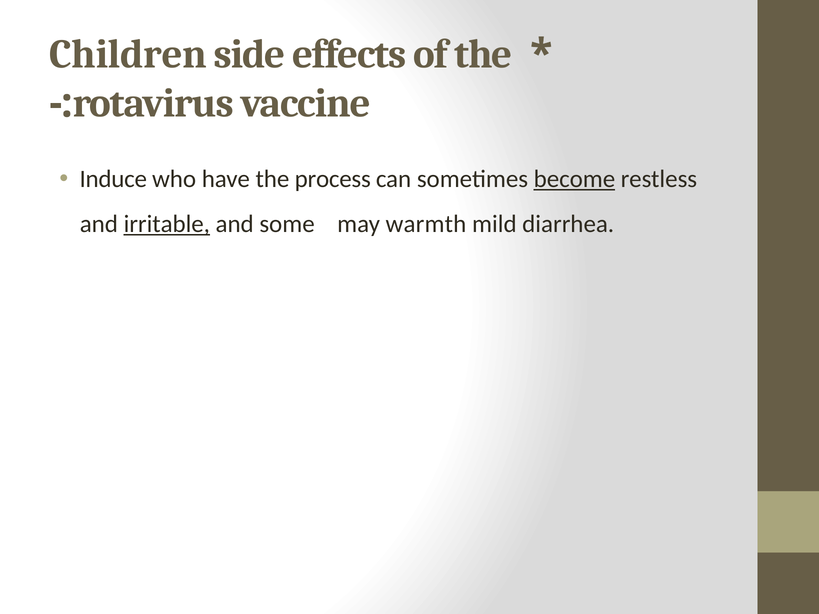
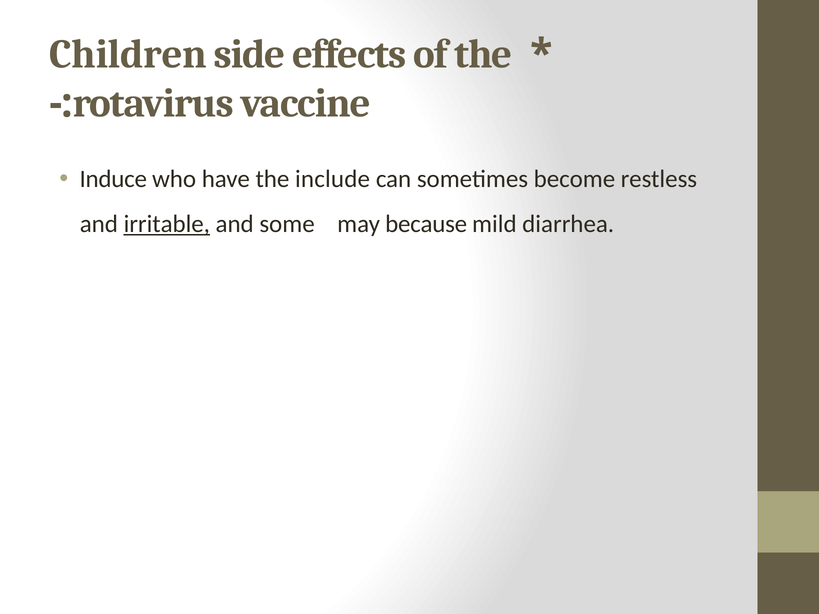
process: process -> include (333, 179)
become underline: present -> none (574, 179)
warmth: warmth -> because (426, 224)
